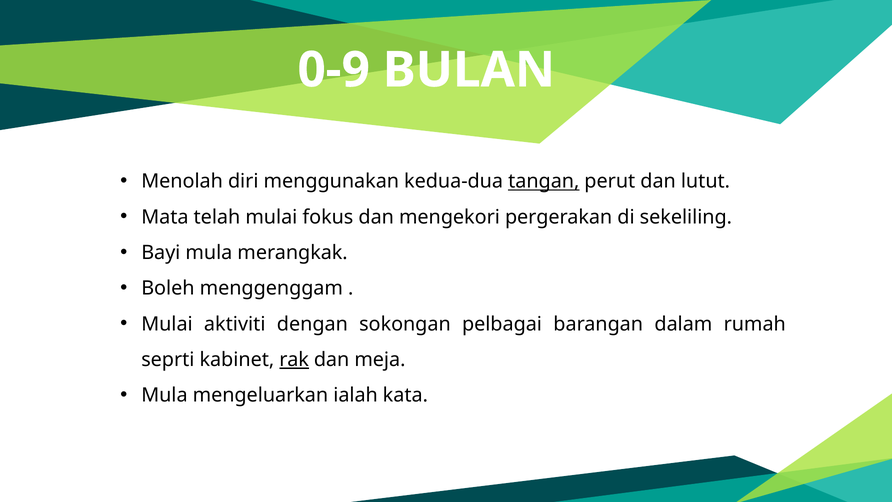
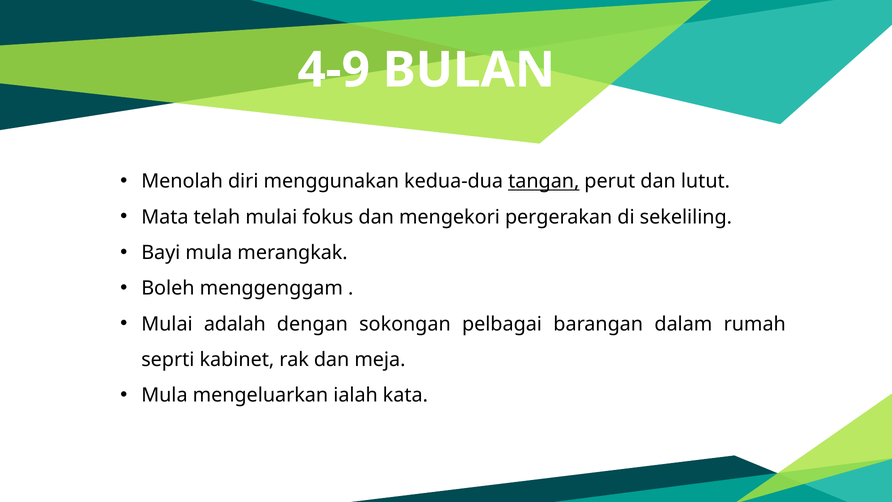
0-9: 0-9 -> 4-9 (334, 70)
aktiviti: aktiviti -> adalah (235, 324)
rak underline: present -> none (294, 360)
